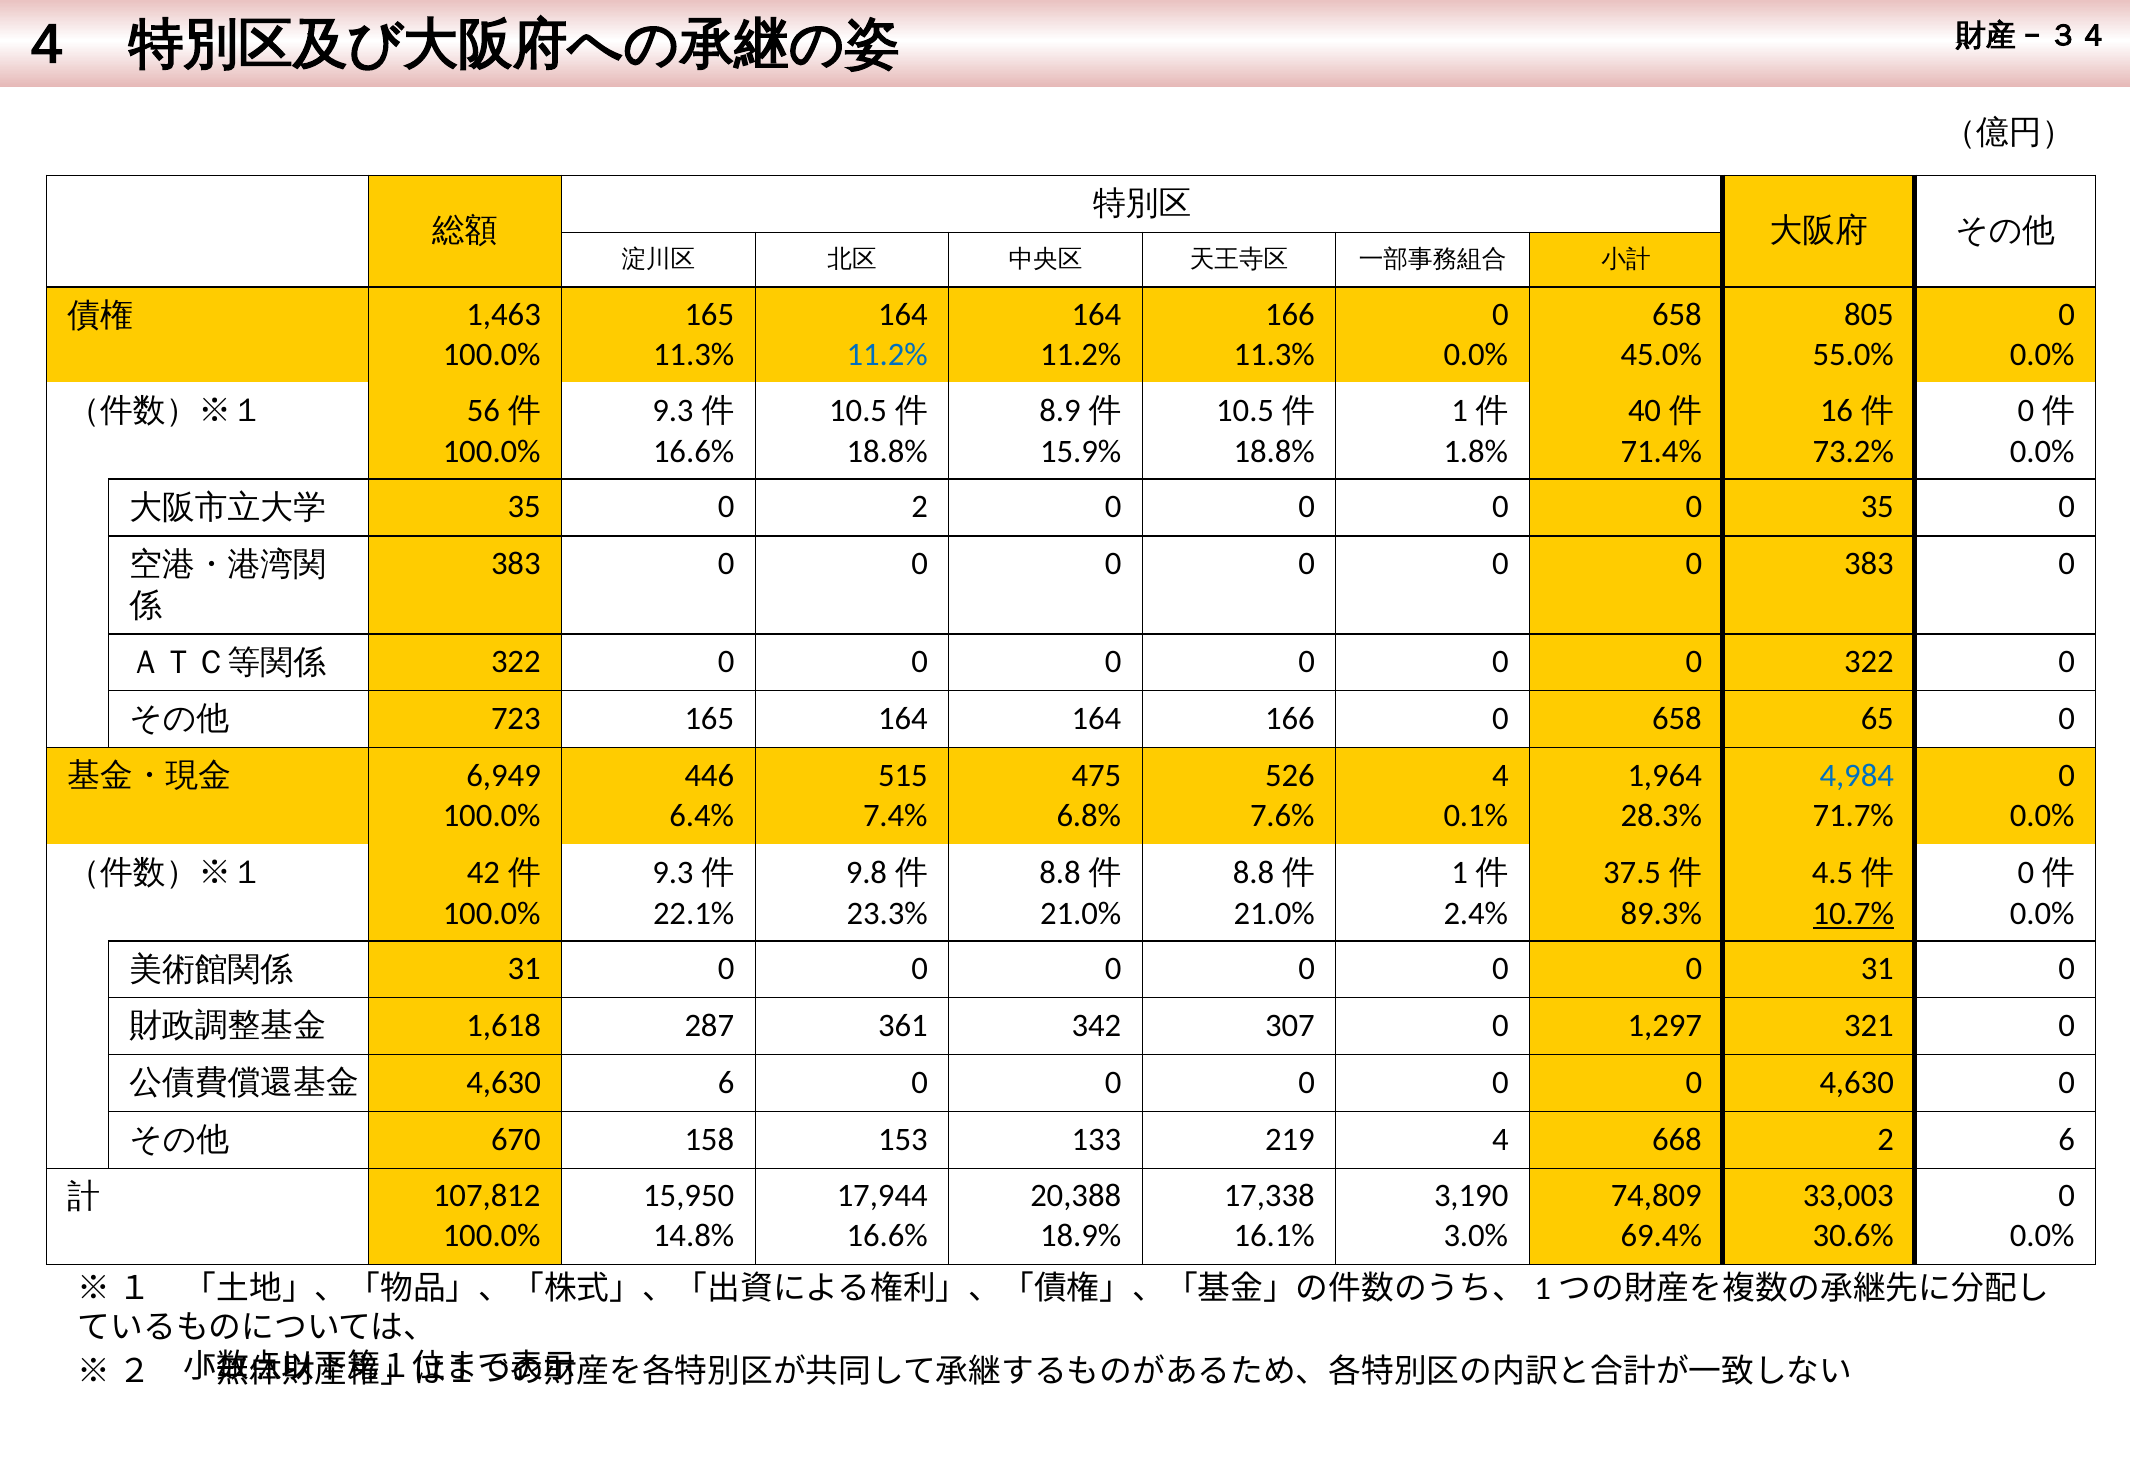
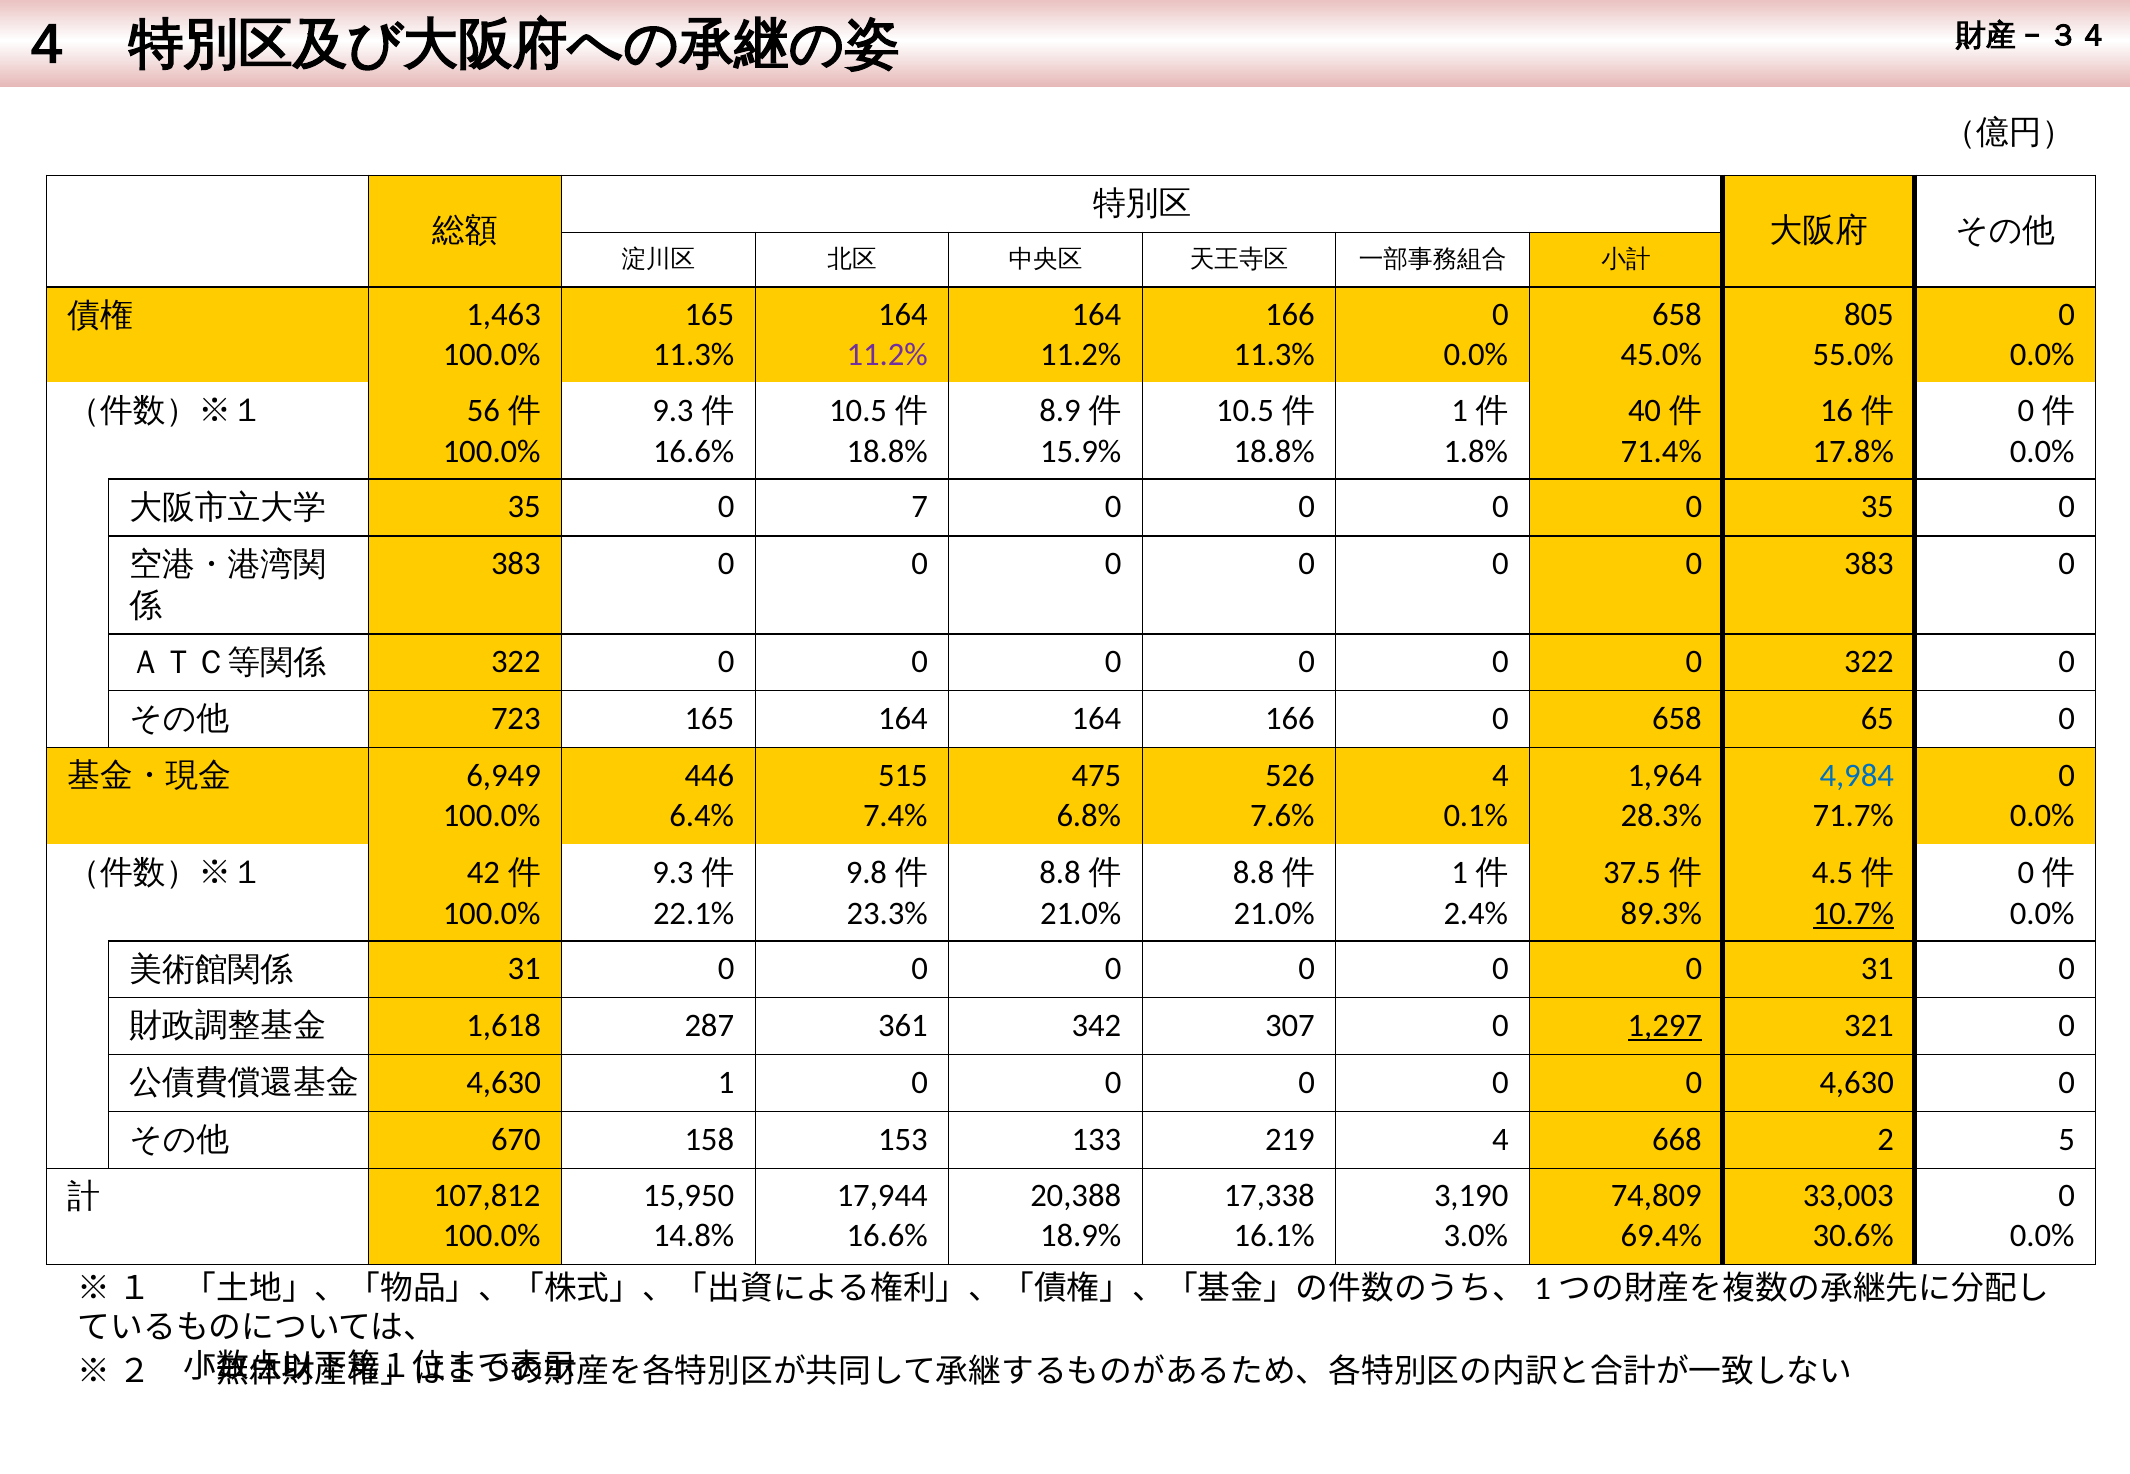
11.2% colour: blue -> purple (887, 355)
73.2%: 73.2% -> 17.8% (1853, 452)
0 2: 2 -> 7 (920, 507)
1,297 underline: none -> present (1665, 1026)
4,630 6: 6 -> 1 (726, 1083)
2 6: 6 -> 5 (2067, 1140)
